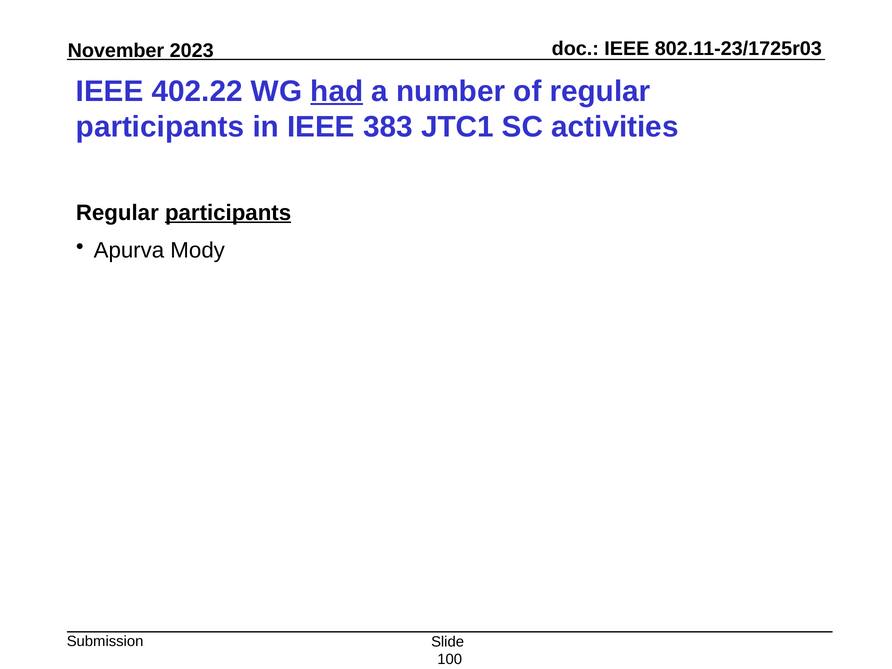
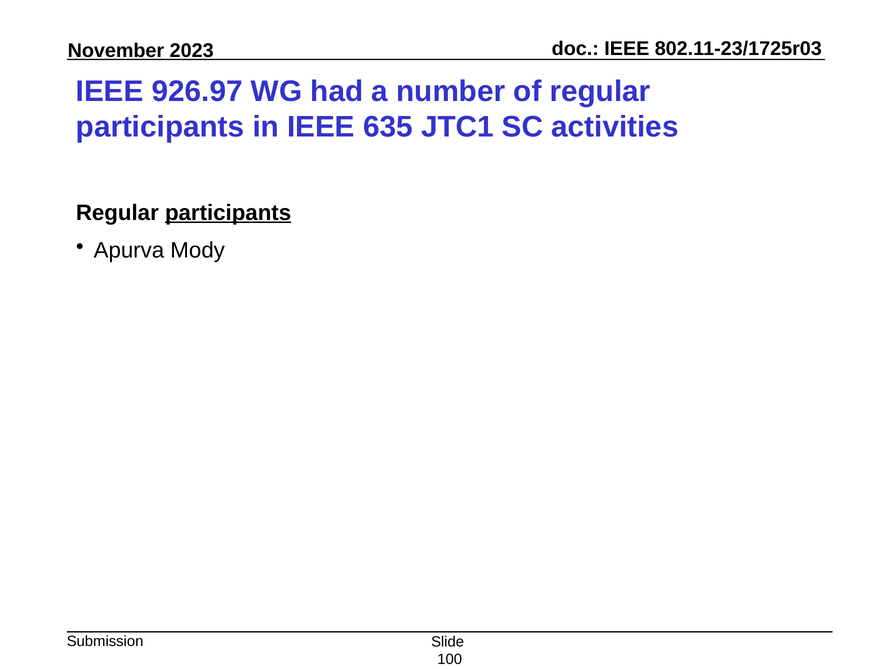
402.22: 402.22 -> 926.97 (197, 91)
had underline: present -> none (337, 91)
383: 383 -> 635 (388, 127)
